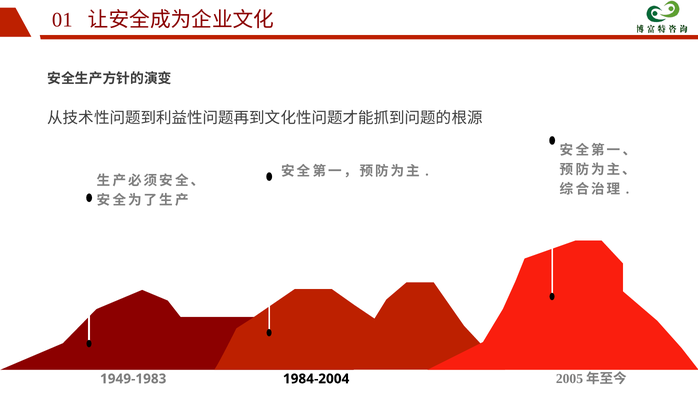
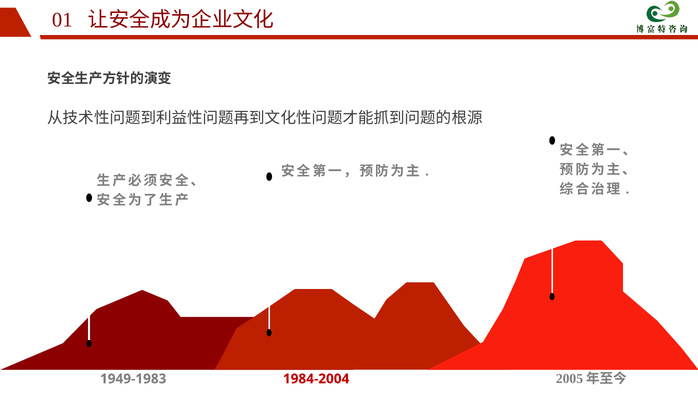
1984-2004 colour: black -> red (316, 378)
